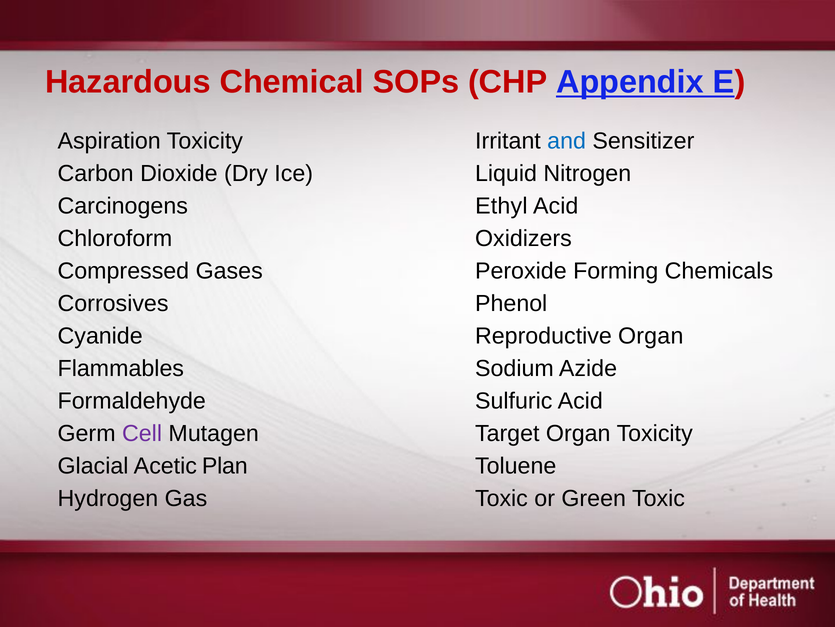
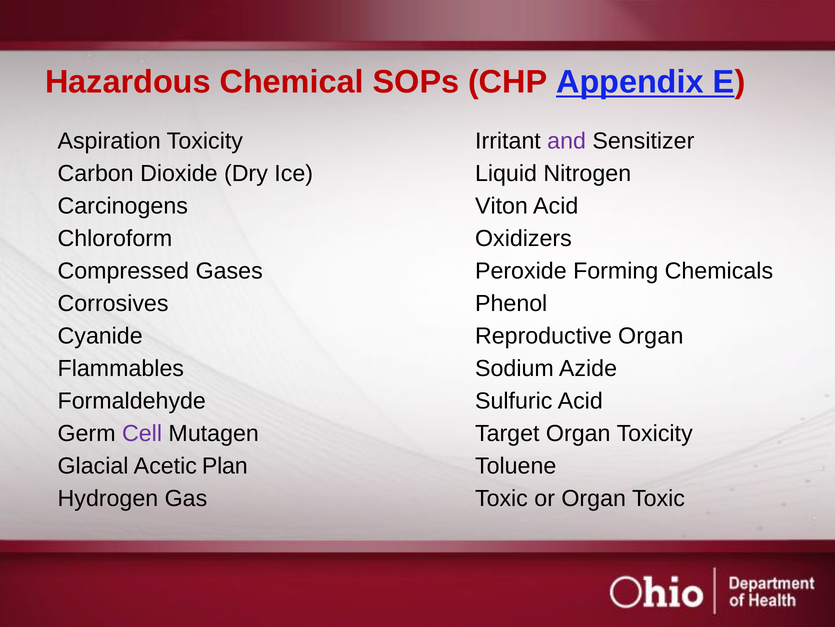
and colour: blue -> purple (567, 141)
Ethyl: Ethyl -> Viton (501, 206)
or Green: Green -> Organ (594, 498)
